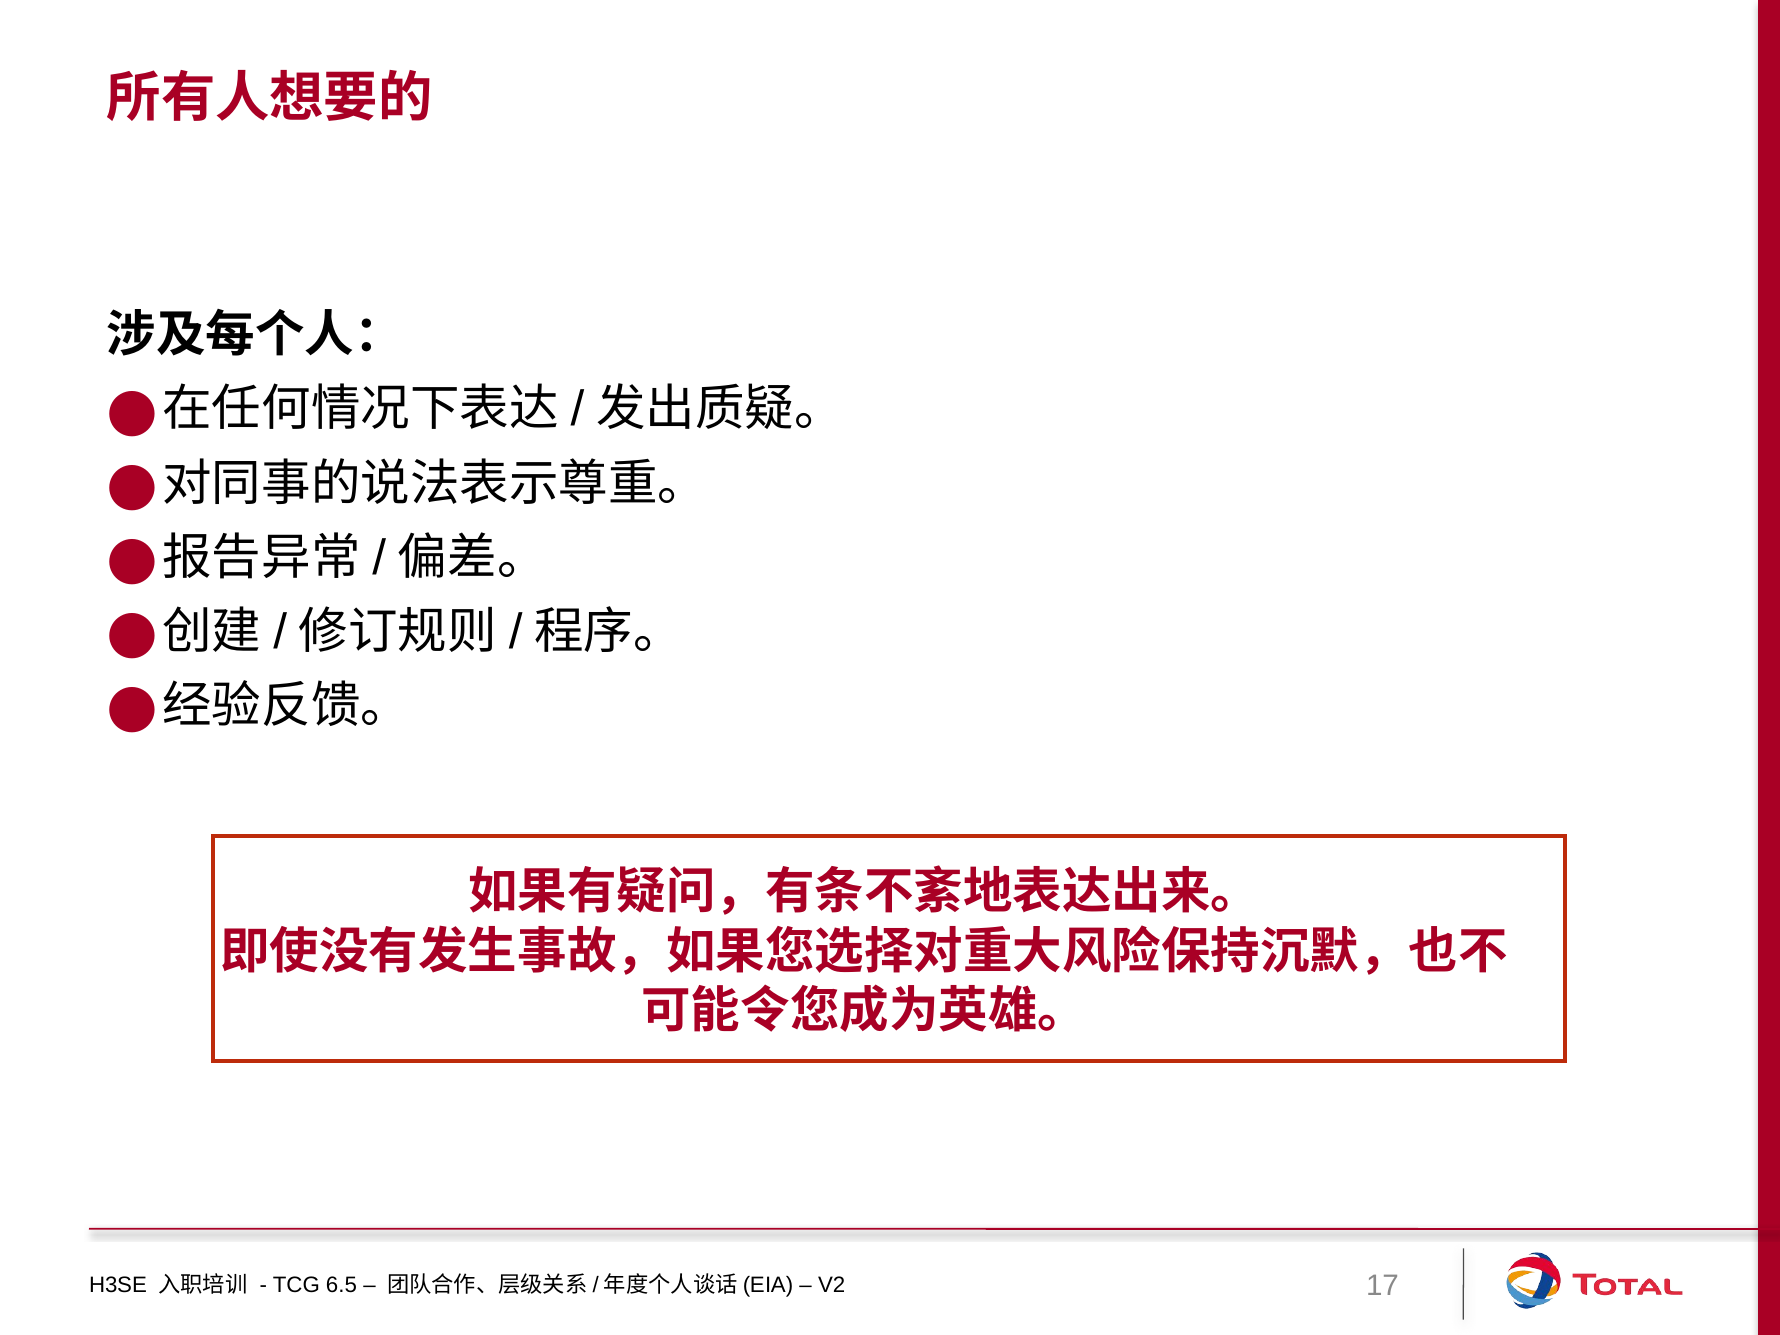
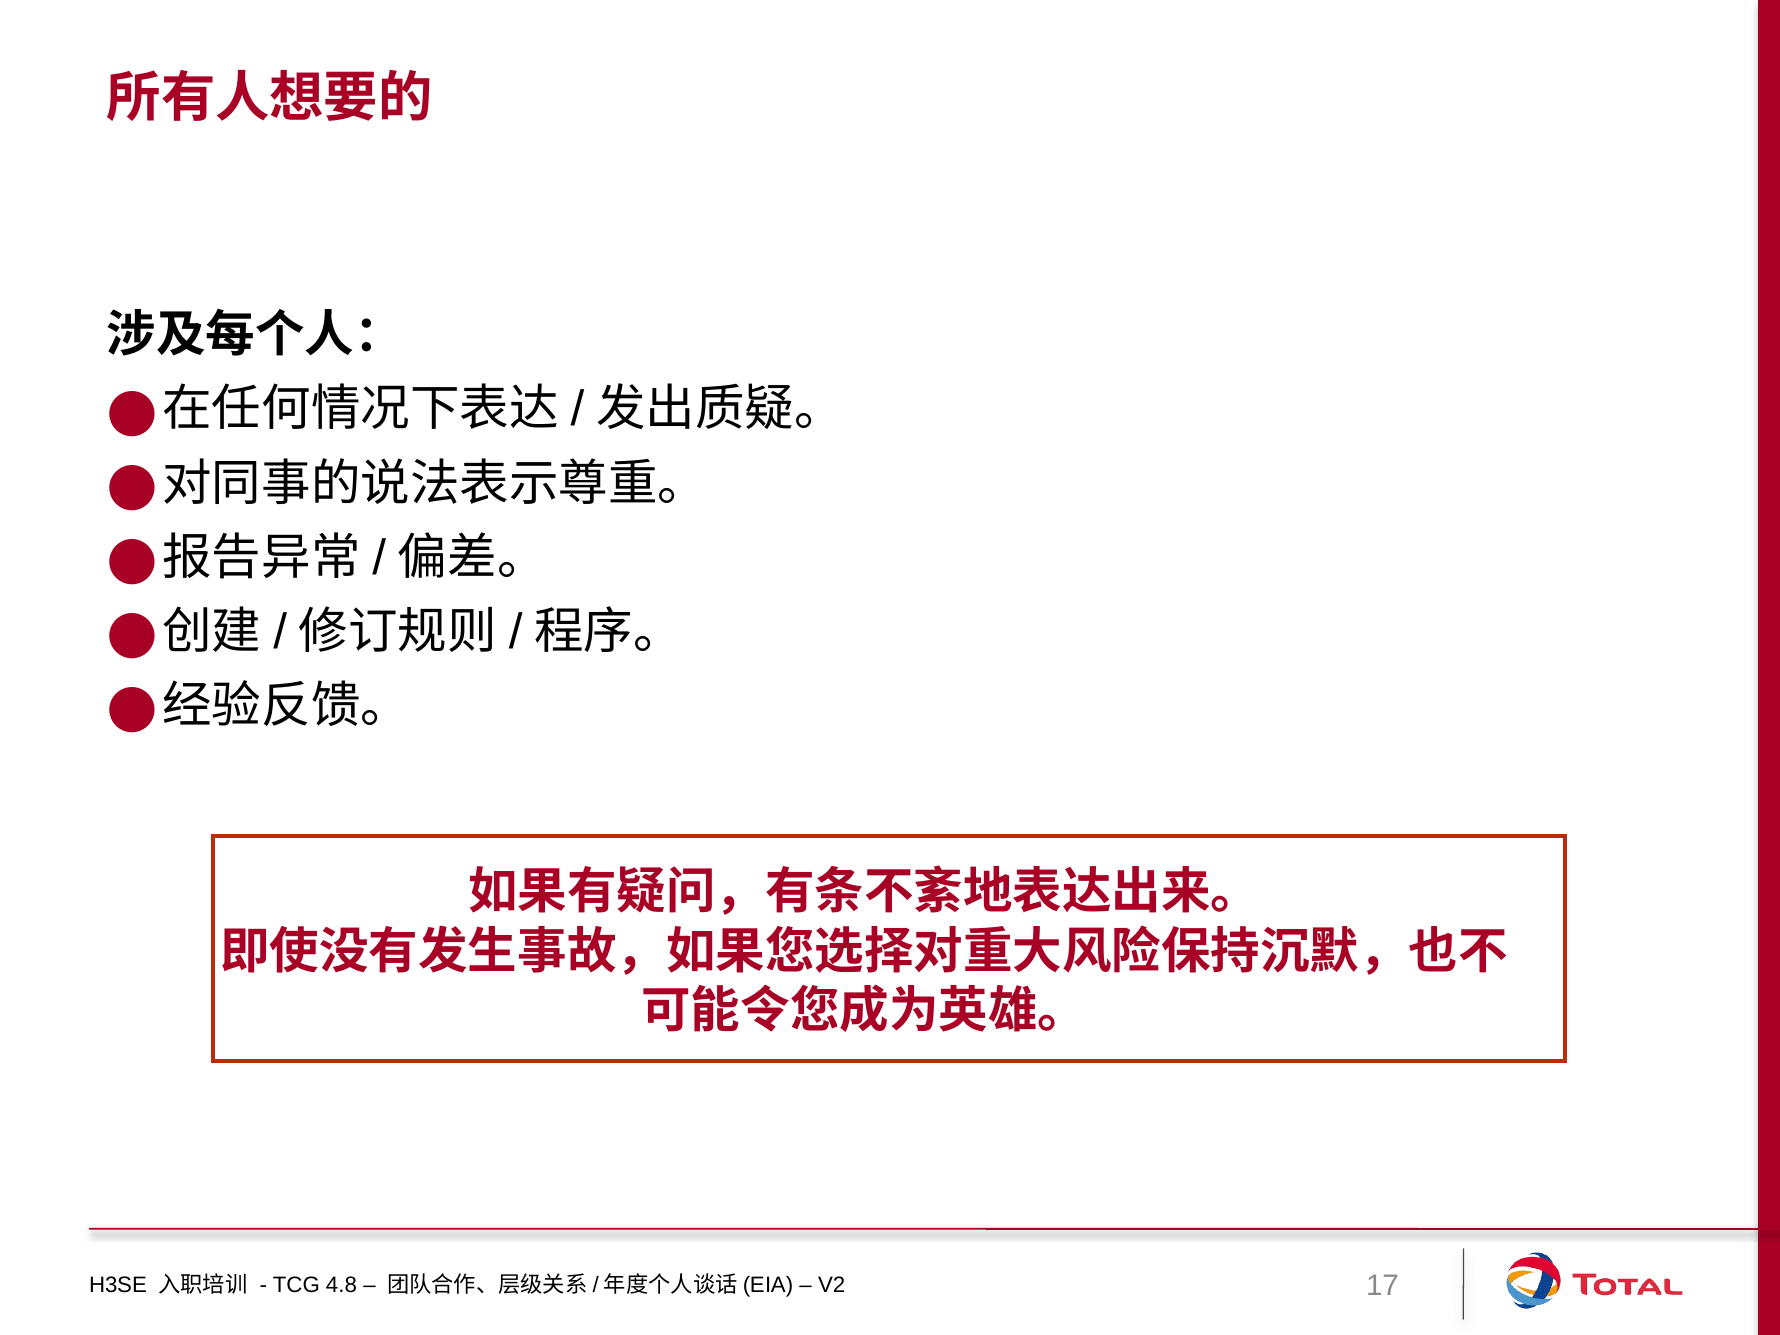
6.5: 6.5 -> 4.8 (341, 1285)
